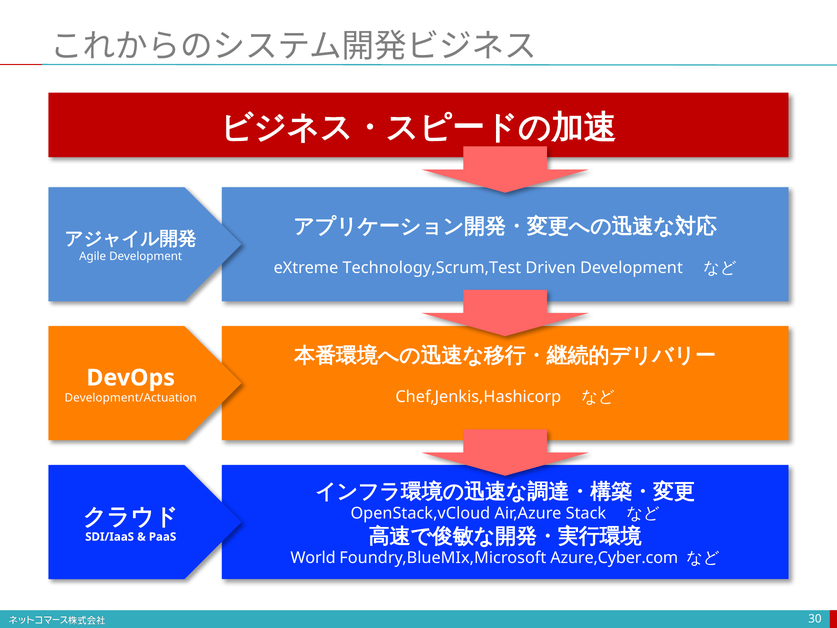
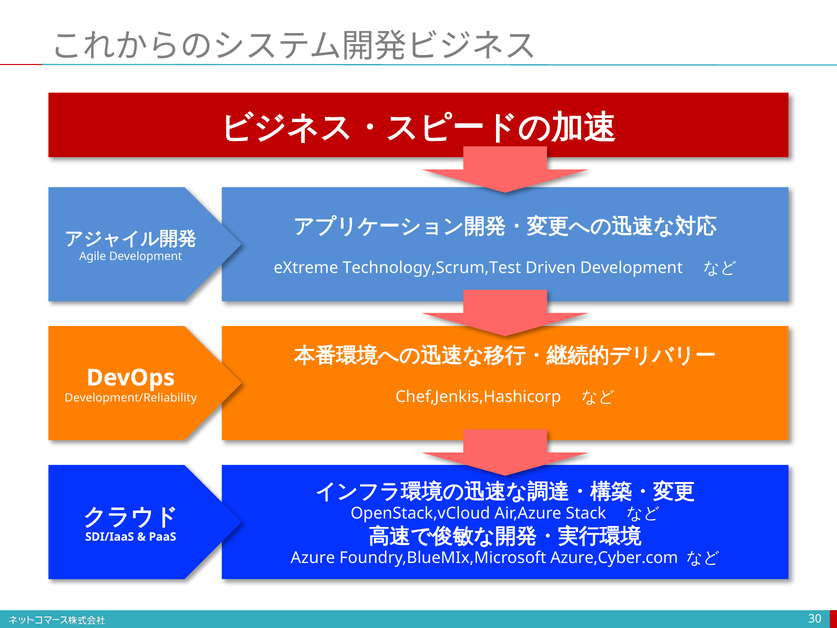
Development/Actuation: Development/Actuation -> Development/Reliability (131, 398)
World: World -> Azure (313, 558)
